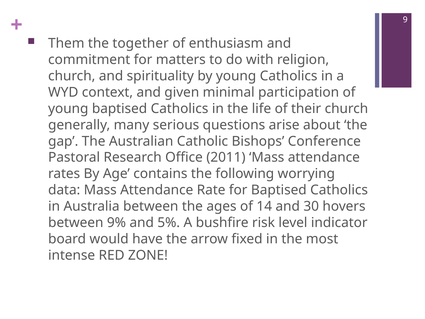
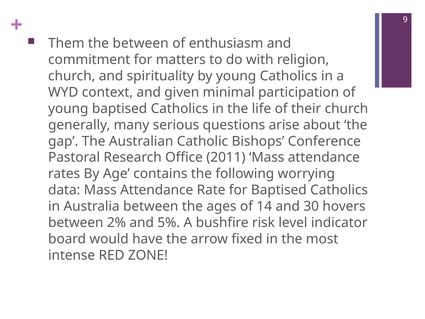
the together: together -> between (141, 43)
9%: 9% -> 2% (116, 222)
